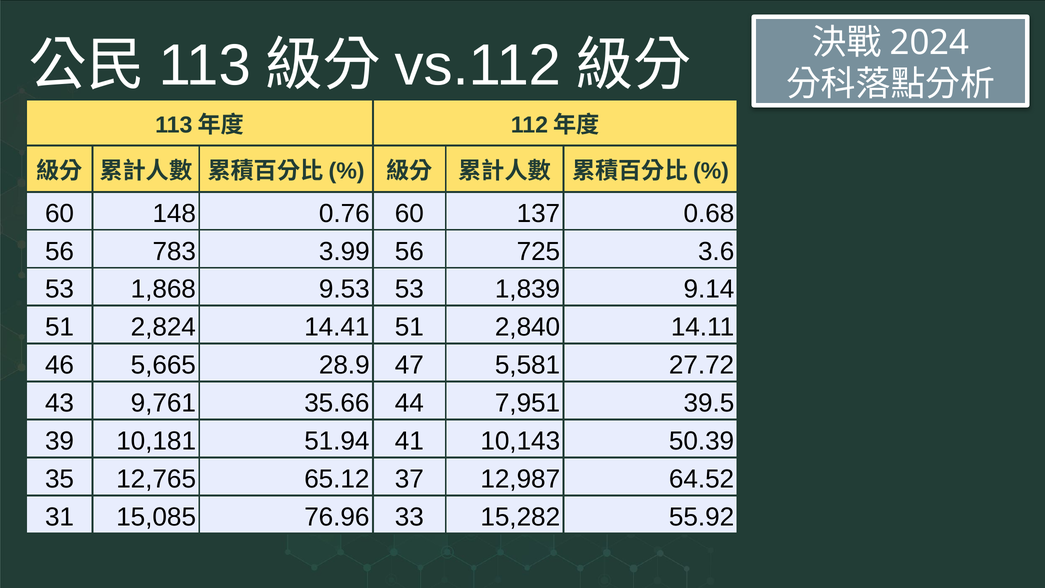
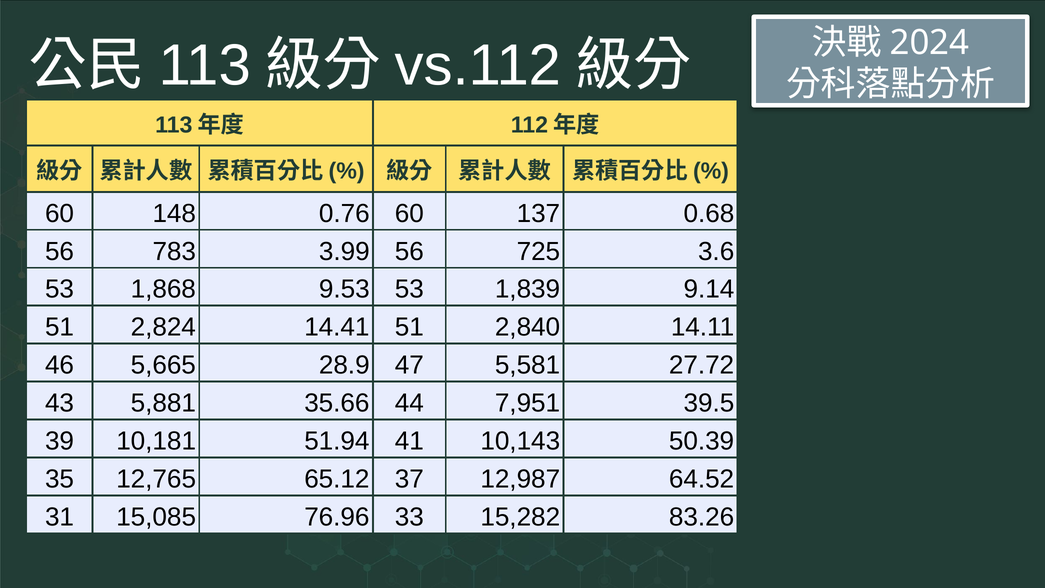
9,761: 9,761 -> 5,881 (163, 403)
55.92: 55.92 -> 83.26 (702, 517)
